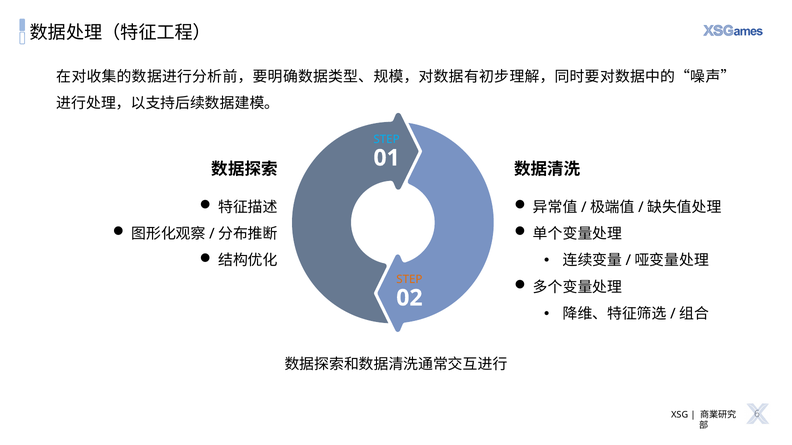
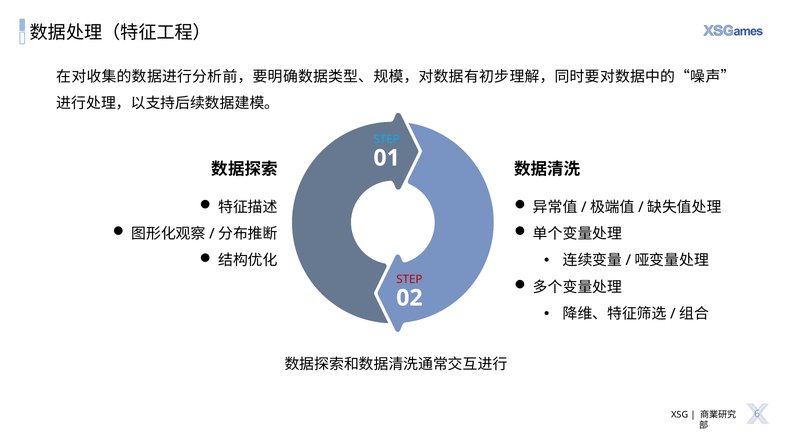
STEP colour: orange -> red (409, 280)
